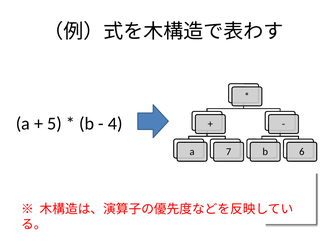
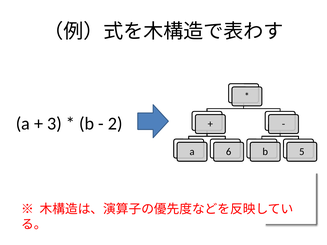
5: 5 -> 3 (55, 124)
4: 4 -> 2 (115, 124)
7: 7 -> 6 (229, 152)
6: 6 -> 5 (302, 152)
